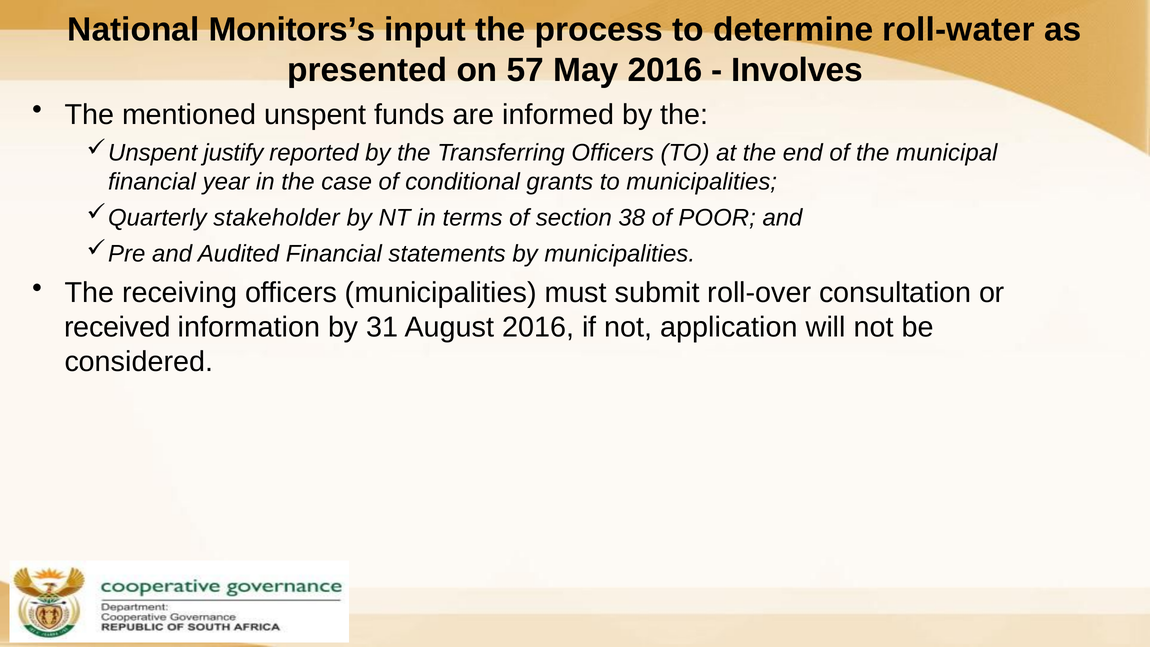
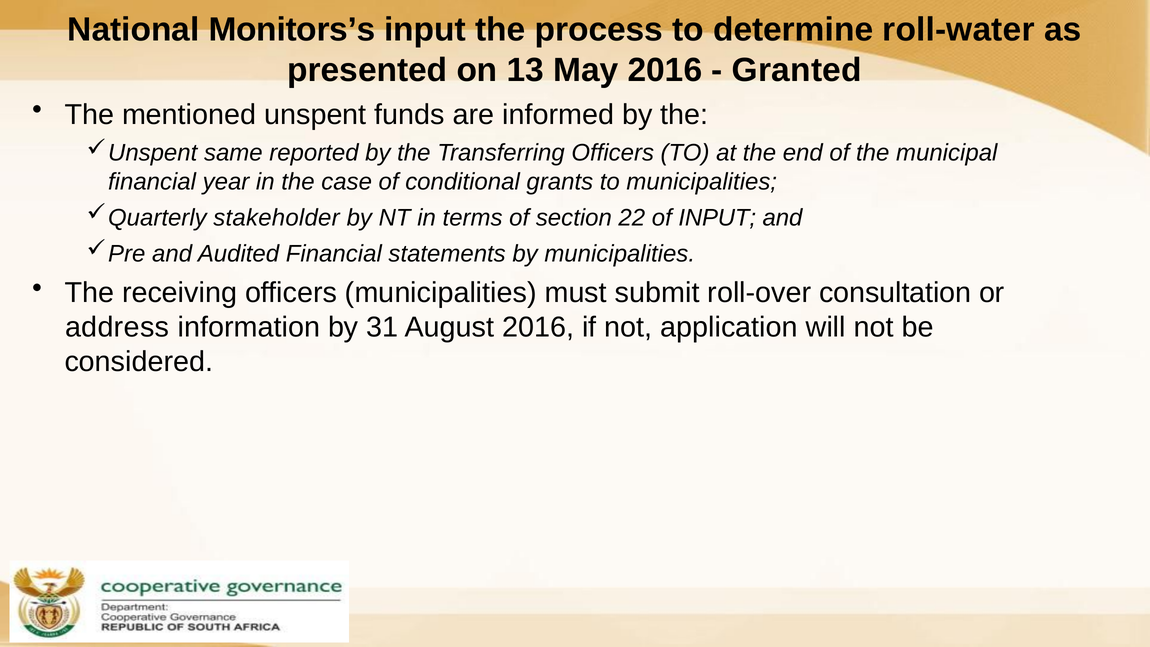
57: 57 -> 13 (525, 70)
Involves: Involves -> Granted (797, 70)
justify: justify -> same (233, 153)
38: 38 -> 22 (632, 218)
of POOR: POOR -> INPUT (717, 218)
received: received -> address (117, 327)
